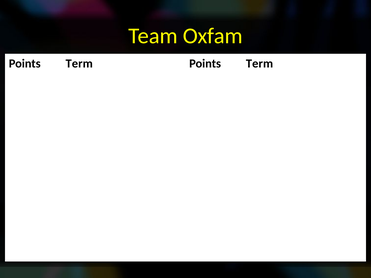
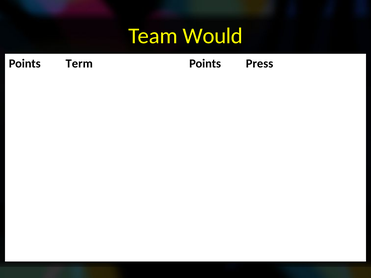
Oxfam: Oxfam -> Would (213, 36)
Term: Term -> Press (260, 64)
